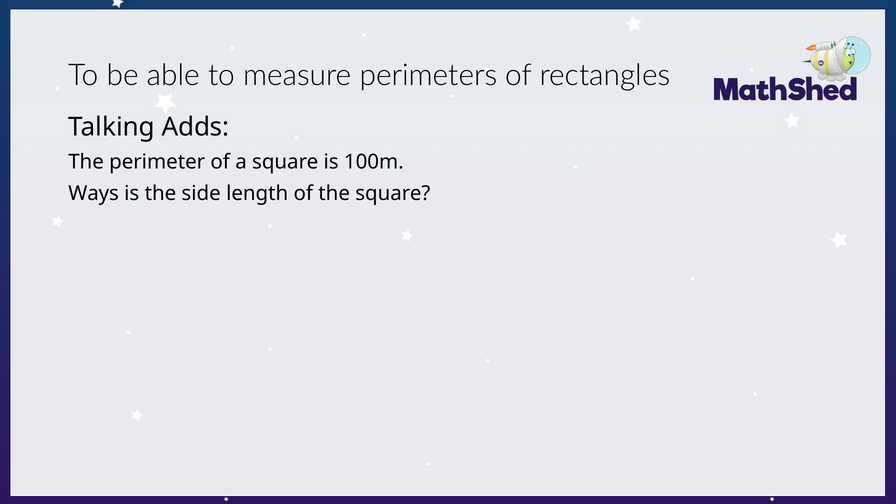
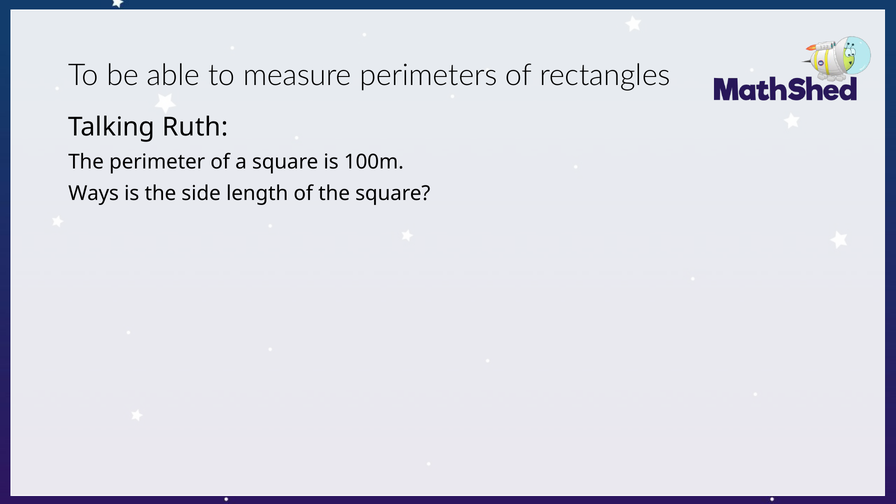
Adds: Adds -> Ruth (195, 127)
